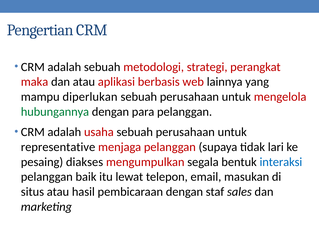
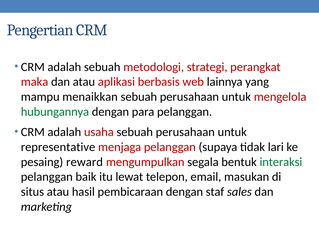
diperlukan: diperlukan -> menaikkan (90, 97)
diakses: diakses -> reward (85, 161)
interaksi colour: blue -> green (281, 161)
